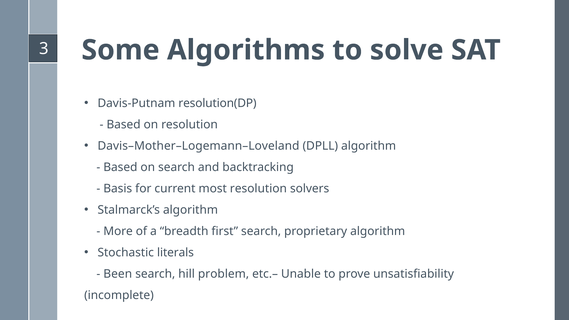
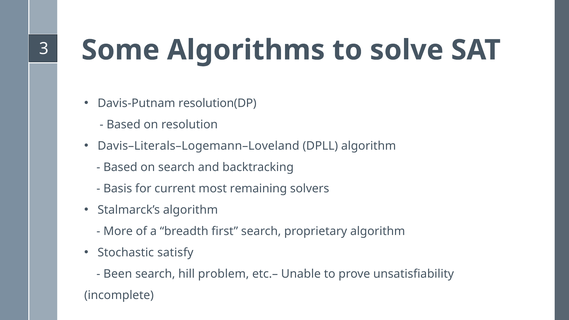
Davis–Mother–Logemann–Loveland: Davis–Mother–Logemann–Loveland -> Davis–Literals–Logemann–Loveland (198, 146)
most resolution: resolution -> remaining (258, 189)
literals: literals -> satisfy (175, 253)
